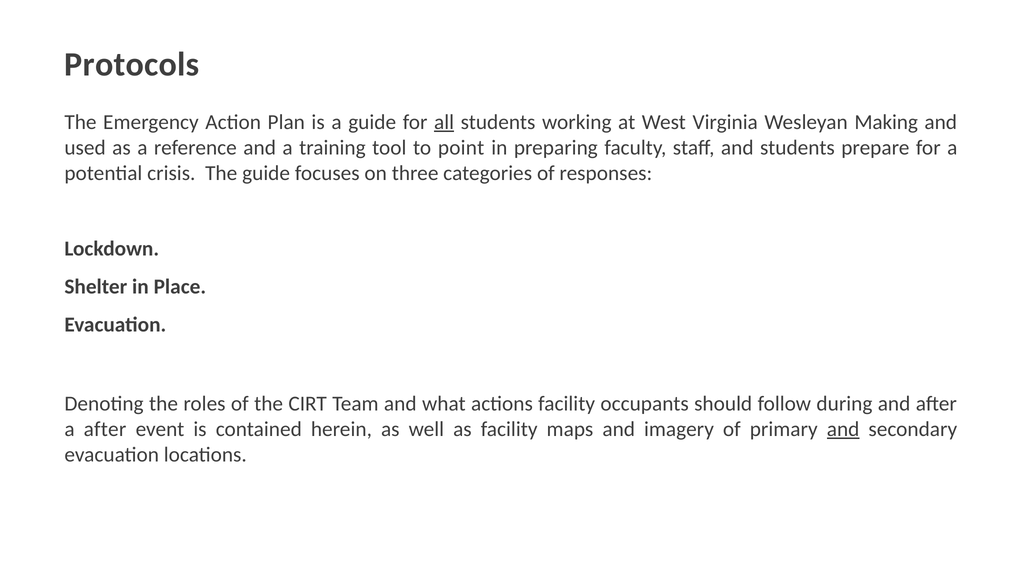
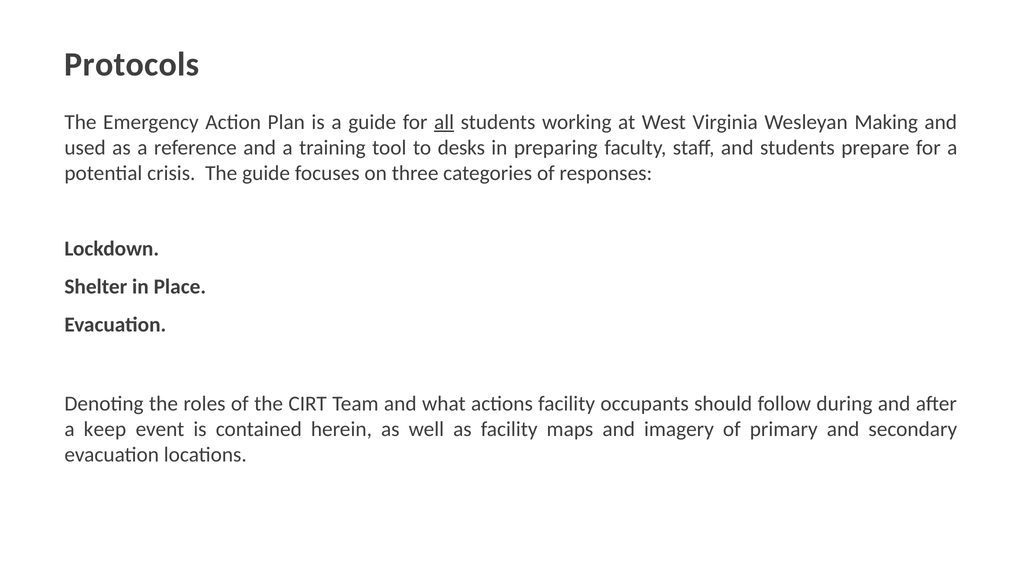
point: point -> desks (461, 148)
a after: after -> keep (105, 429)
and underline: present -> none (843, 429)
